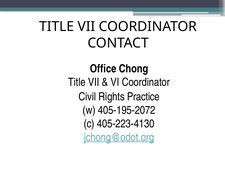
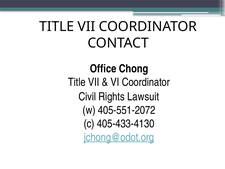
Practice: Practice -> Lawsuit (143, 97)
405-195-2072: 405-195-2072 -> 405-551-2072 (127, 110)
405-223-4130: 405-223-4130 -> 405-433-4130 (126, 124)
